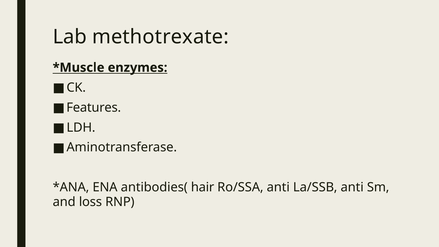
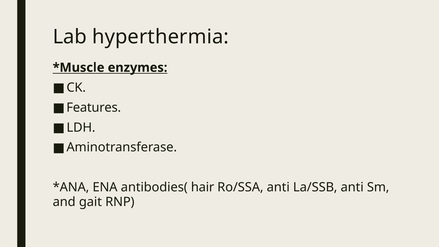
methotrexate: methotrexate -> hyperthermia (160, 37)
loss: loss -> gait (90, 202)
